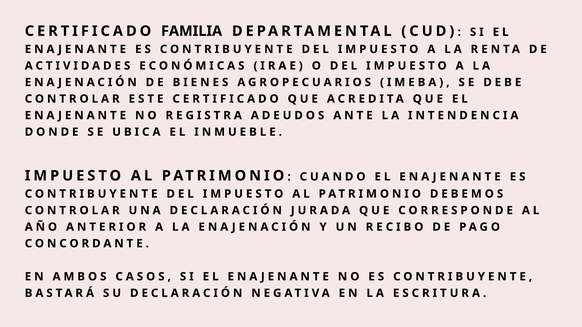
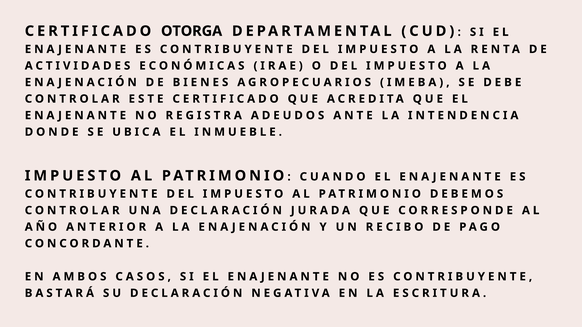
FAMILIA: FAMILIA -> OTORGA (192, 31)
